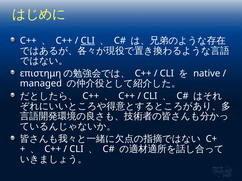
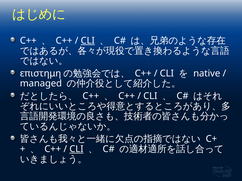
CLI underline: none -> present (76, 149)
